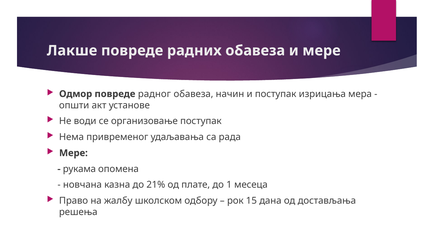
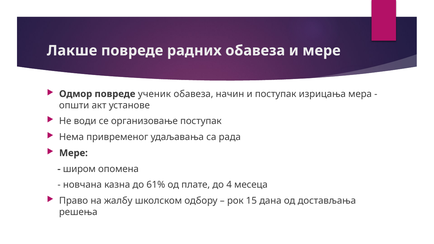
радног: радног -> ученик (154, 94)
рукама: рукама -> широм (79, 169)
21%: 21% -> 61% (156, 185)
1: 1 -> 4 (229, 185)
